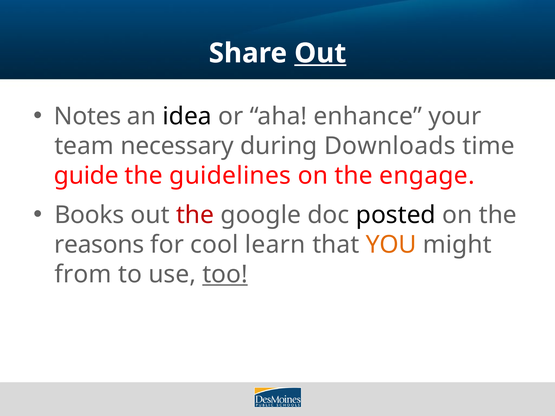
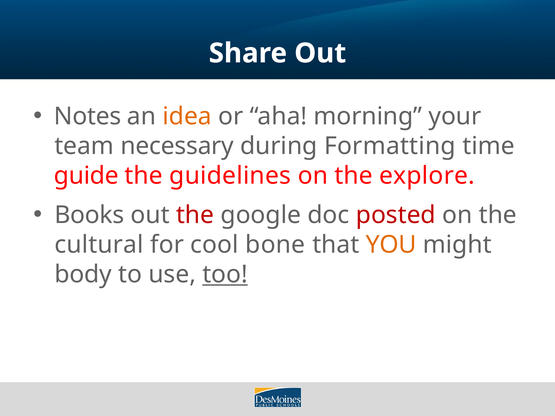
Out underline: present -> none (320, 53)
idea colour: black -> orange (187, 116)
enhance: enhance -> morning (368, 116)
Downloads: Downloads -> Formatting (390, 146)
engage: engage -> explore (427, 176)
posted colour: black -> red (396, 215)
reasons: reasons -> cultural (99, 245)
learn: learn -> bone (275, 245)
from: from -> body (83, 274)
